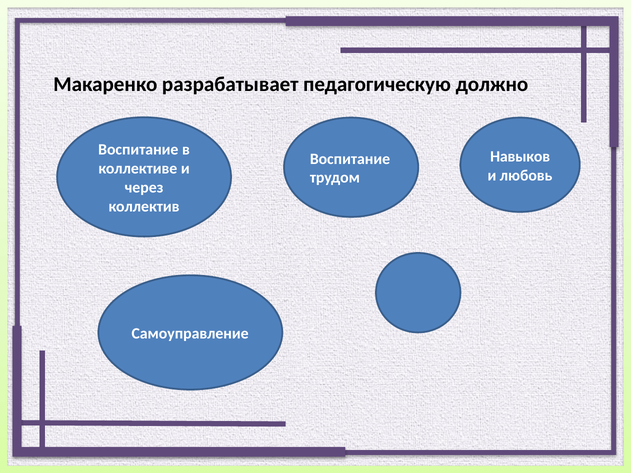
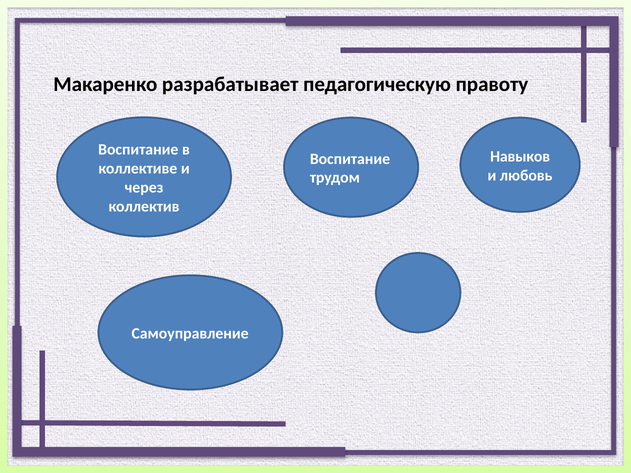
должно: должно -> правоту (492, 85)
